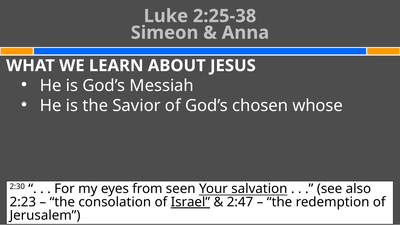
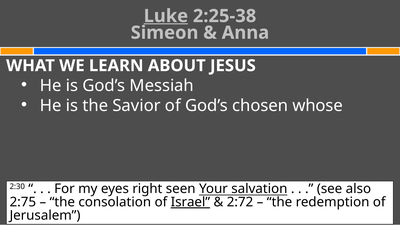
Luke underline: none -> present (166, 16)
from: from -> right (147, 189)
2:23: 2:23 -> 2:75 (23, 202)
2:47: 2:47 -> 2:72 (240, 202)
